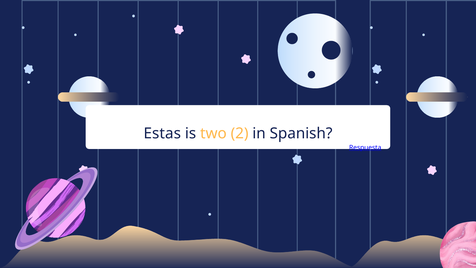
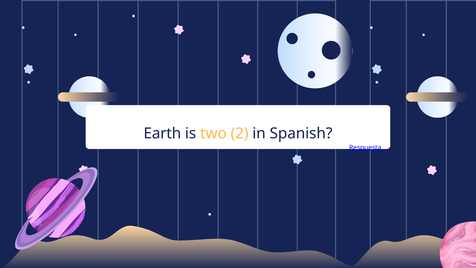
Estas: Estas -> Earth (162, 133)
